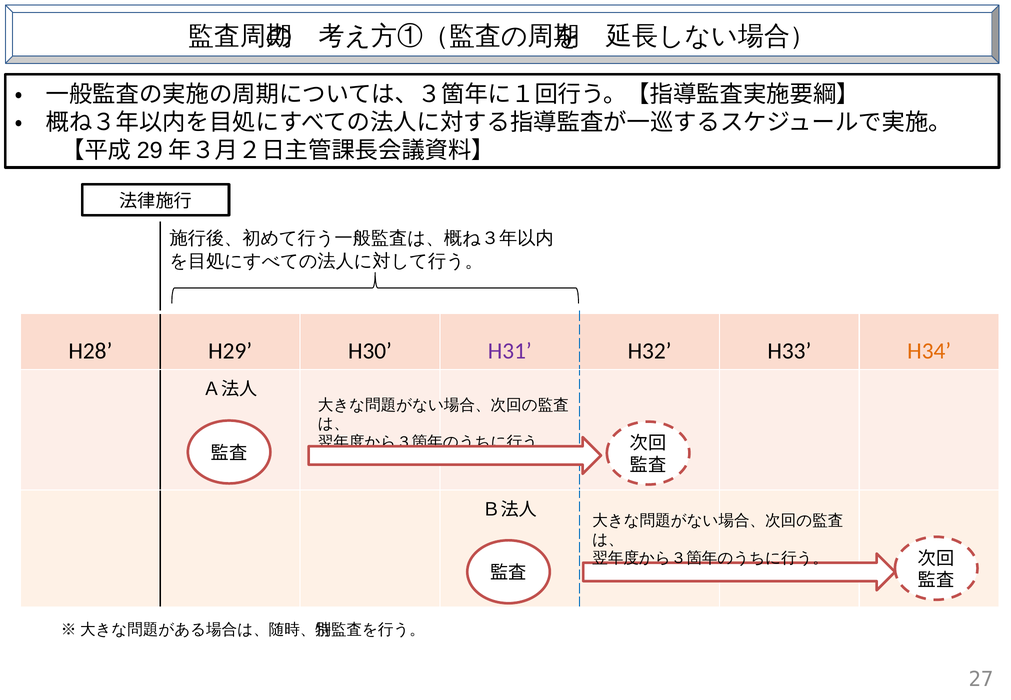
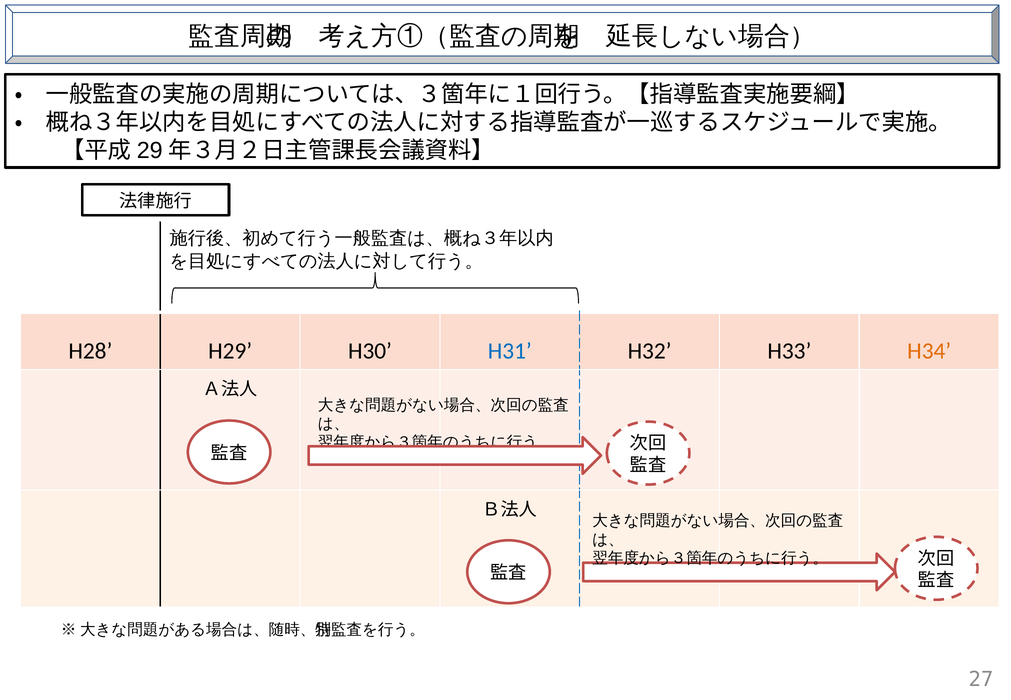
H31 colour: purple -> blue (510, 351)
